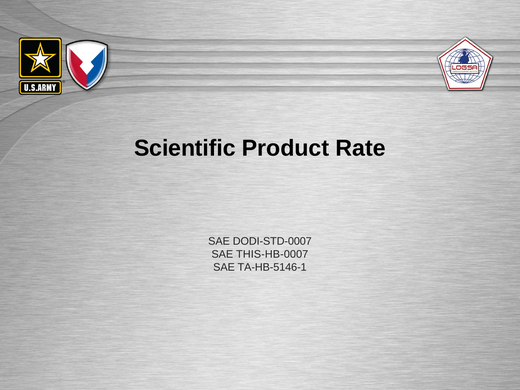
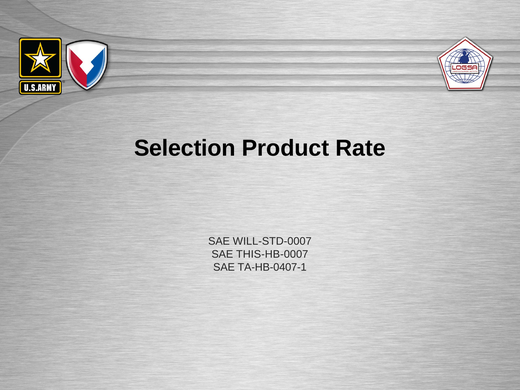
Scientific: Scientific -> Selection (185, 148)
DODI-STD-0007: DODI-STD-0007 -> WILL-STD-0007 (272, 241)
TA-HB-5146-1: TA-HB-5146-1 -> TA-HB-0407-1 (272, 267)
